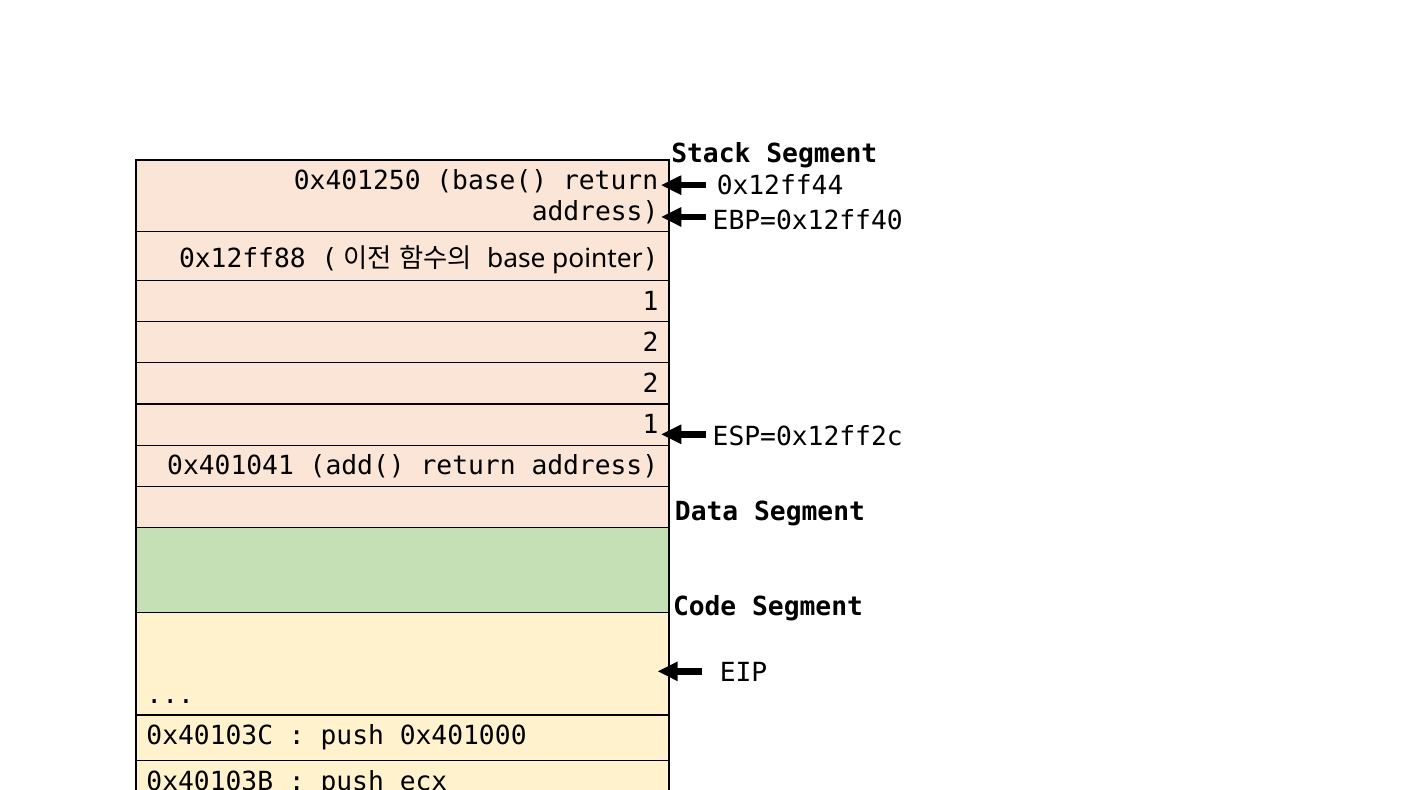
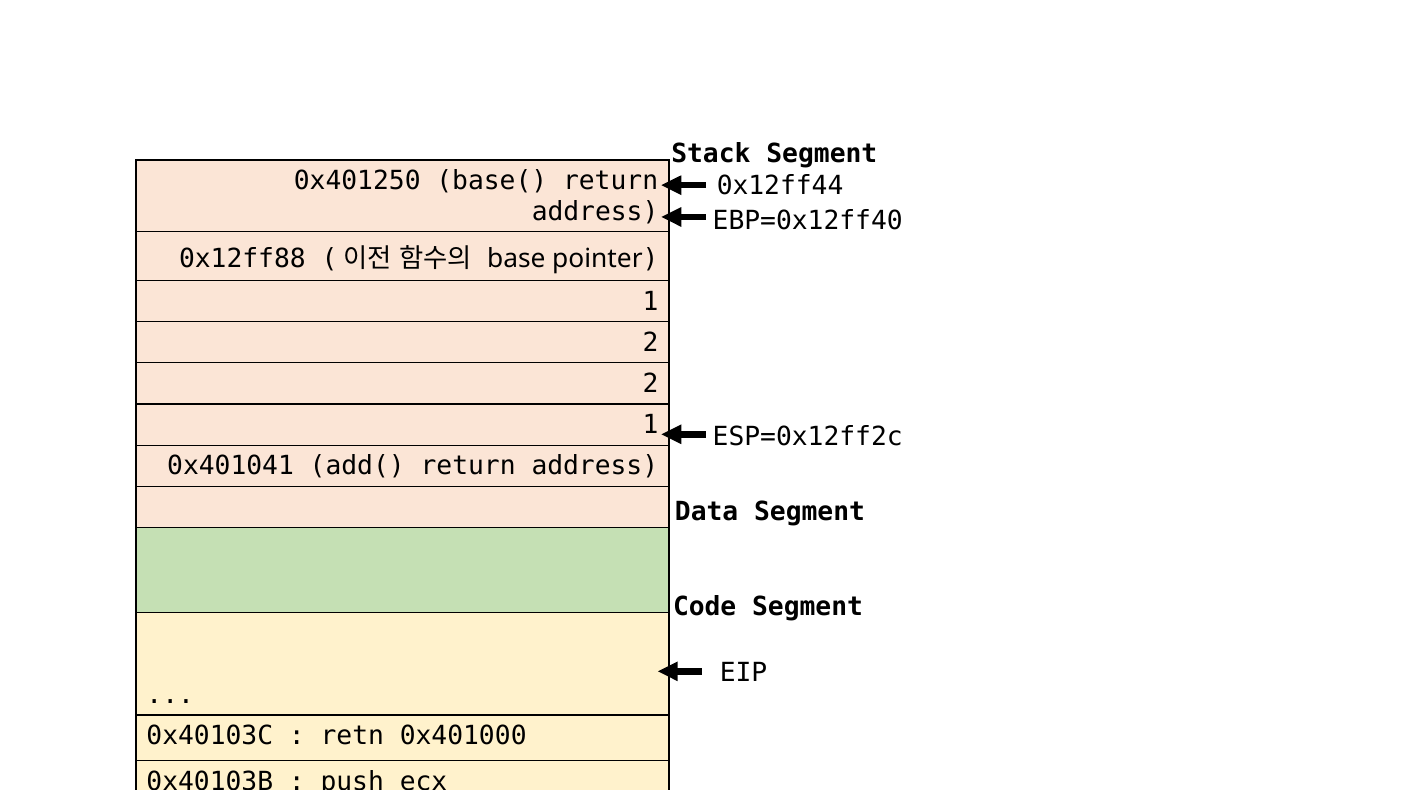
push: push -> retn (352, 736)
